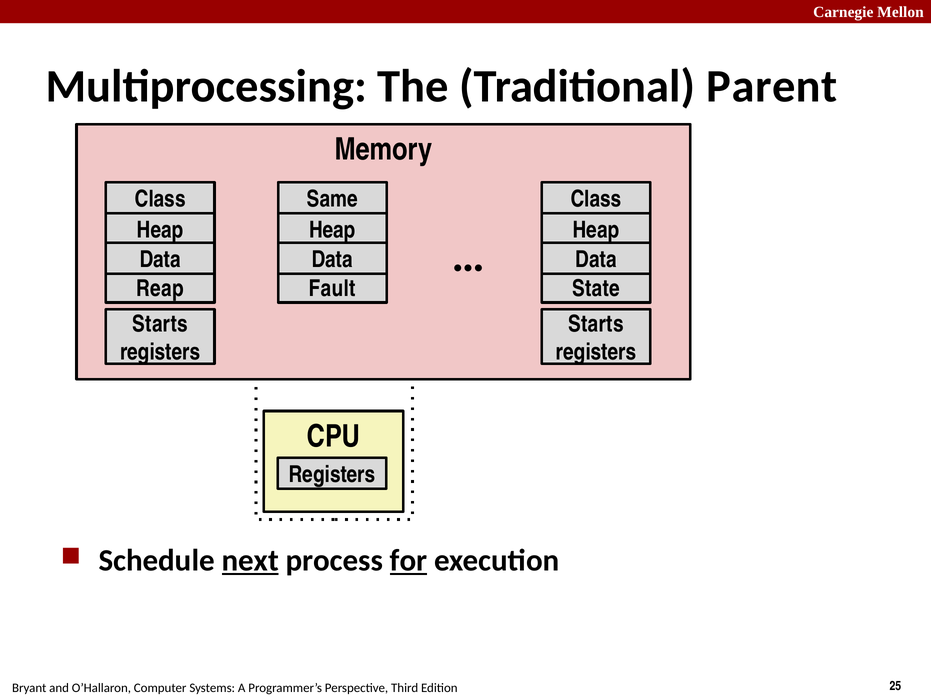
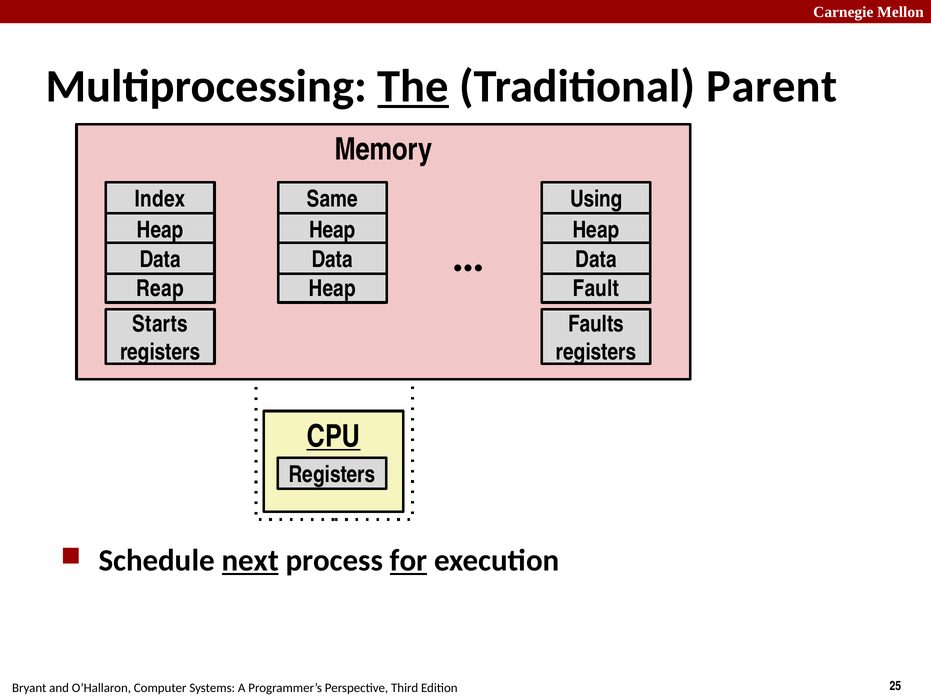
The underline: none -> present (413, 86)
Class: Class -> Index (160, 199)
Class: Class -> Using (596, 199)
Fault: Fault -> Heap (332, 289)
State: State -> Fault (596, 289)
Starts: Starts -> Faults (596, 324)
CPU underline: none -> present (334, 437)
